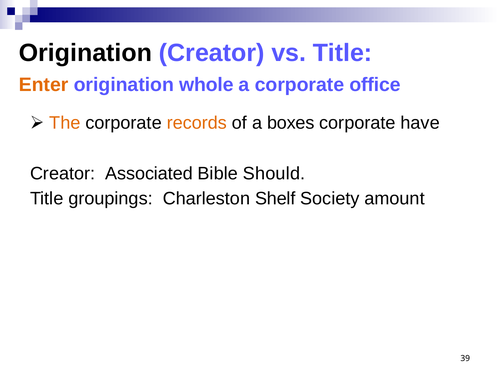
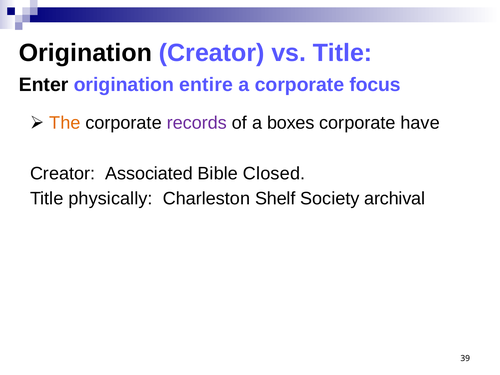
Enter colour: orange -> black (44, 85)
whole: whole -> entire (206, 85)
office: office -> focus (375, 85)
records colour: orange -> purple (197, 123)
Should: Should -> Closed (274, 173)
groupings: groupings -> physically (111, 199)
amount: amount -> archival (395, 199)
